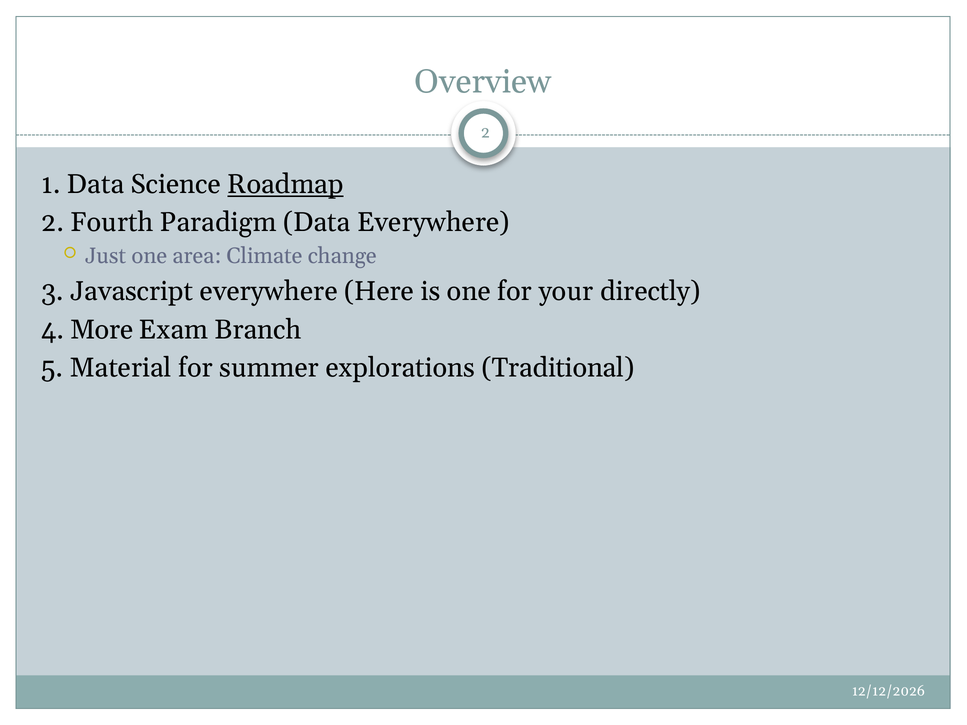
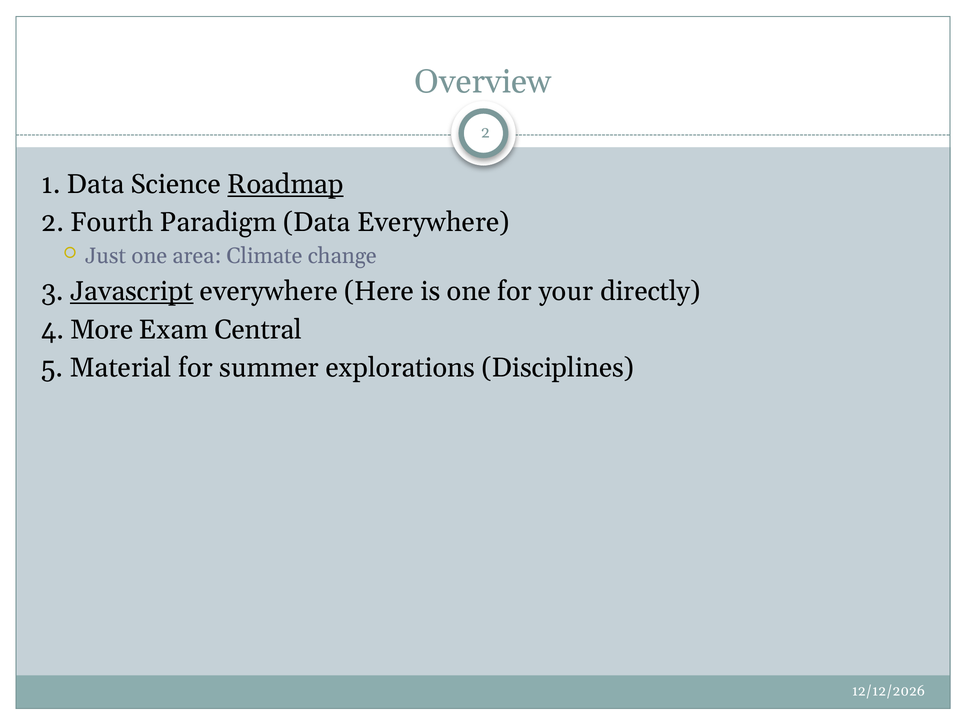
Javascript underline: none -> present (132, 292)
Branch: Branch -> Central (258, 330)
Traditional: Traditional -> Disciplines (558, 368)
